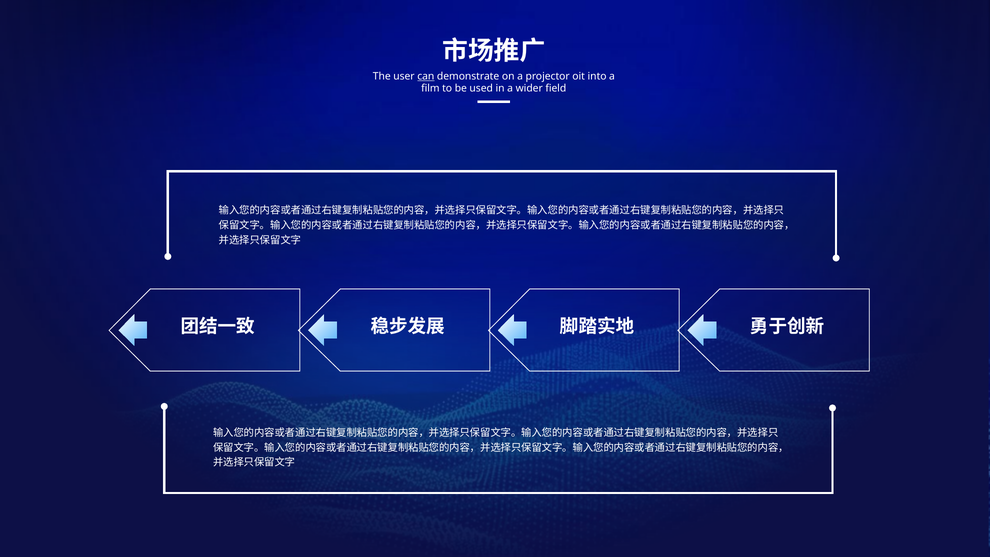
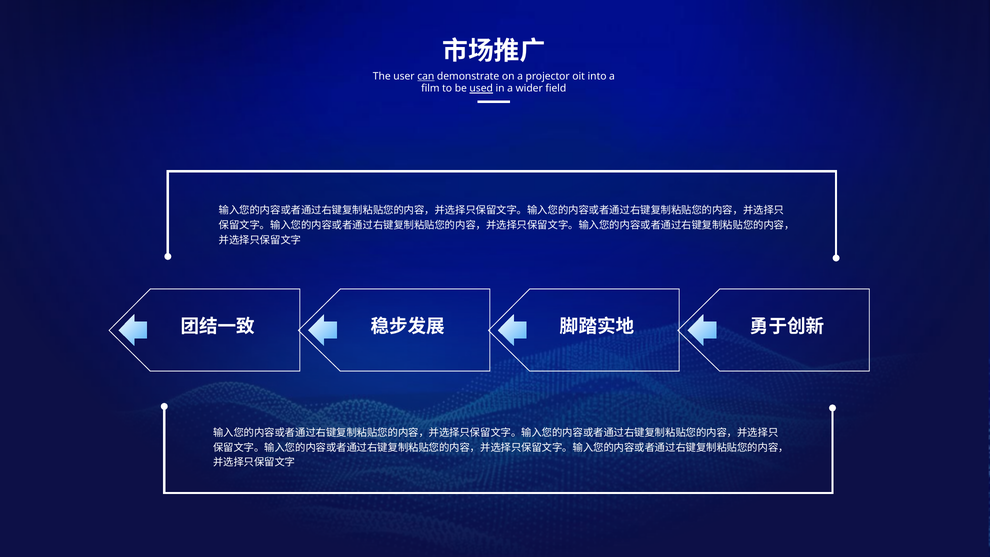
used underline: none -> present (481, 88)
